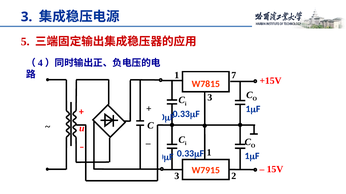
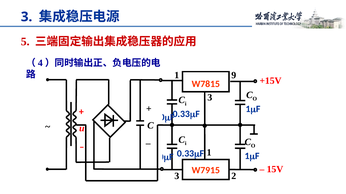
7: 7 -> 9 (234, 76)
